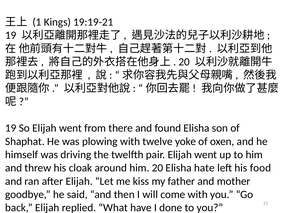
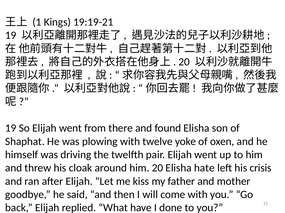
food: food -> crisis (261, 169)
